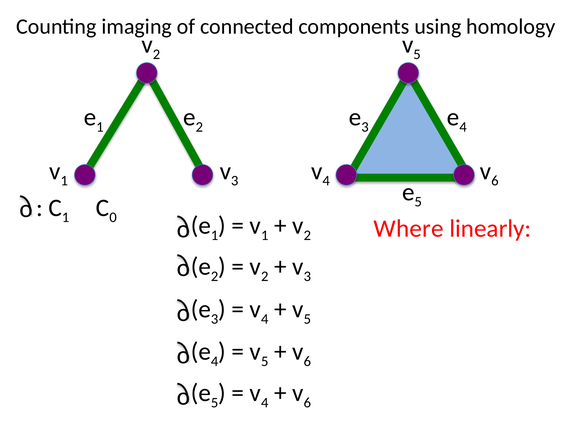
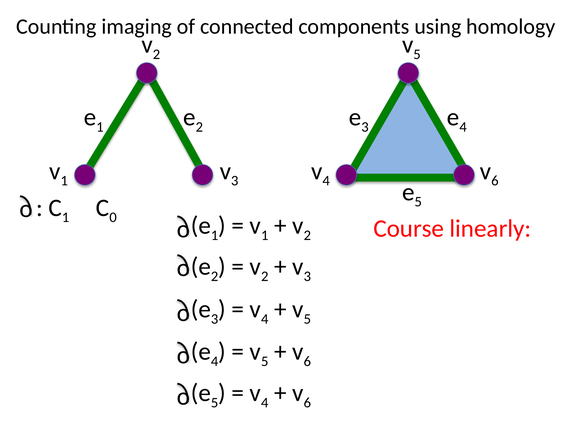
Where: Where -> Course (409, 229)
